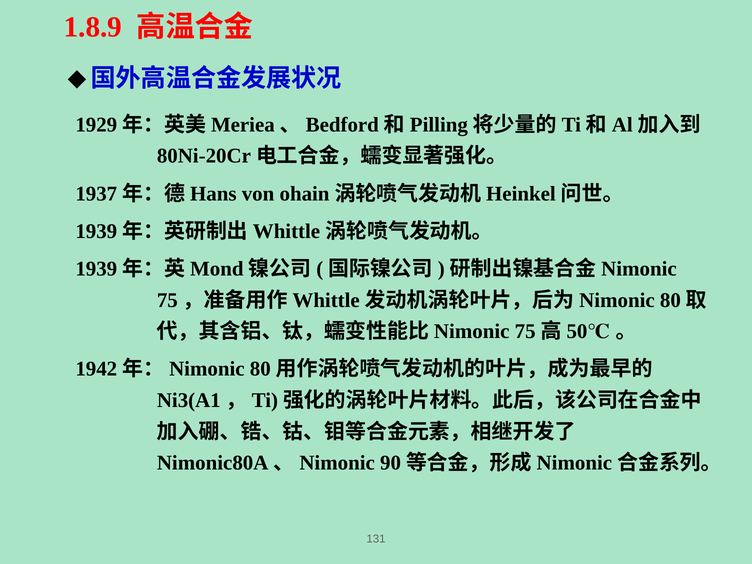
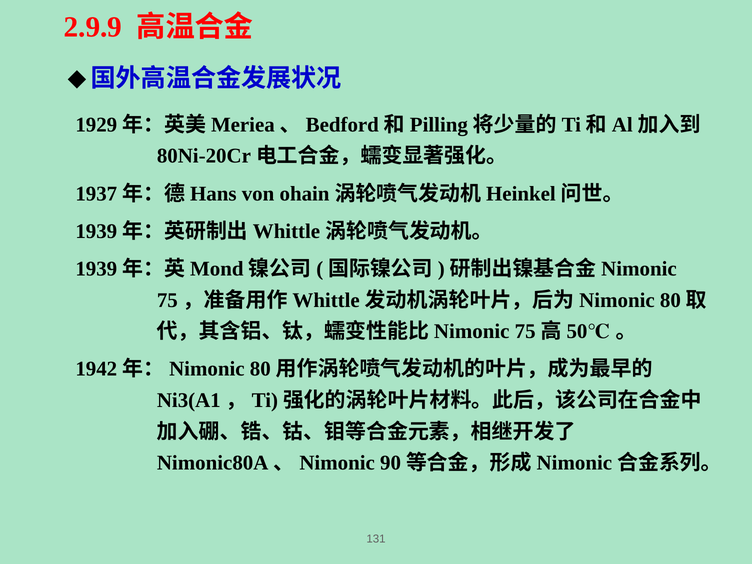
1.8.9: 1.8.9 -> 2.9.9 (93, 27)
